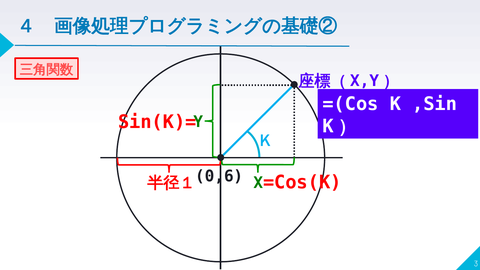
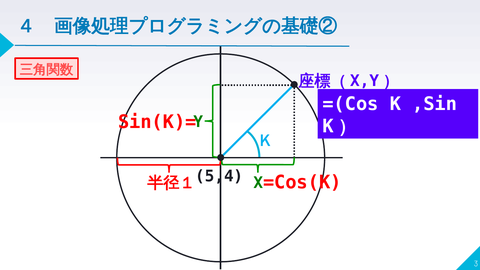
0,6: 0,6 -> 5,4 (219, 176)
